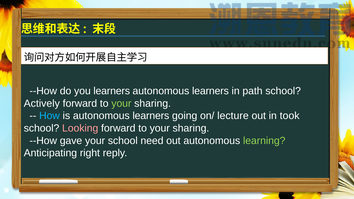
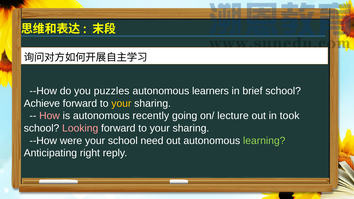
you learners: learners -> puzzles (112, 91)
path: path -> brief (253, 91)
Actively: Actively -> Achieve (42, 104)
your colour: light green -> yellow (121, 104)
How colour: light blue -> pink (49, 116)
is autonomous learners: learners -> recently (151, 116)
gave: gave -> were (71, 141)
